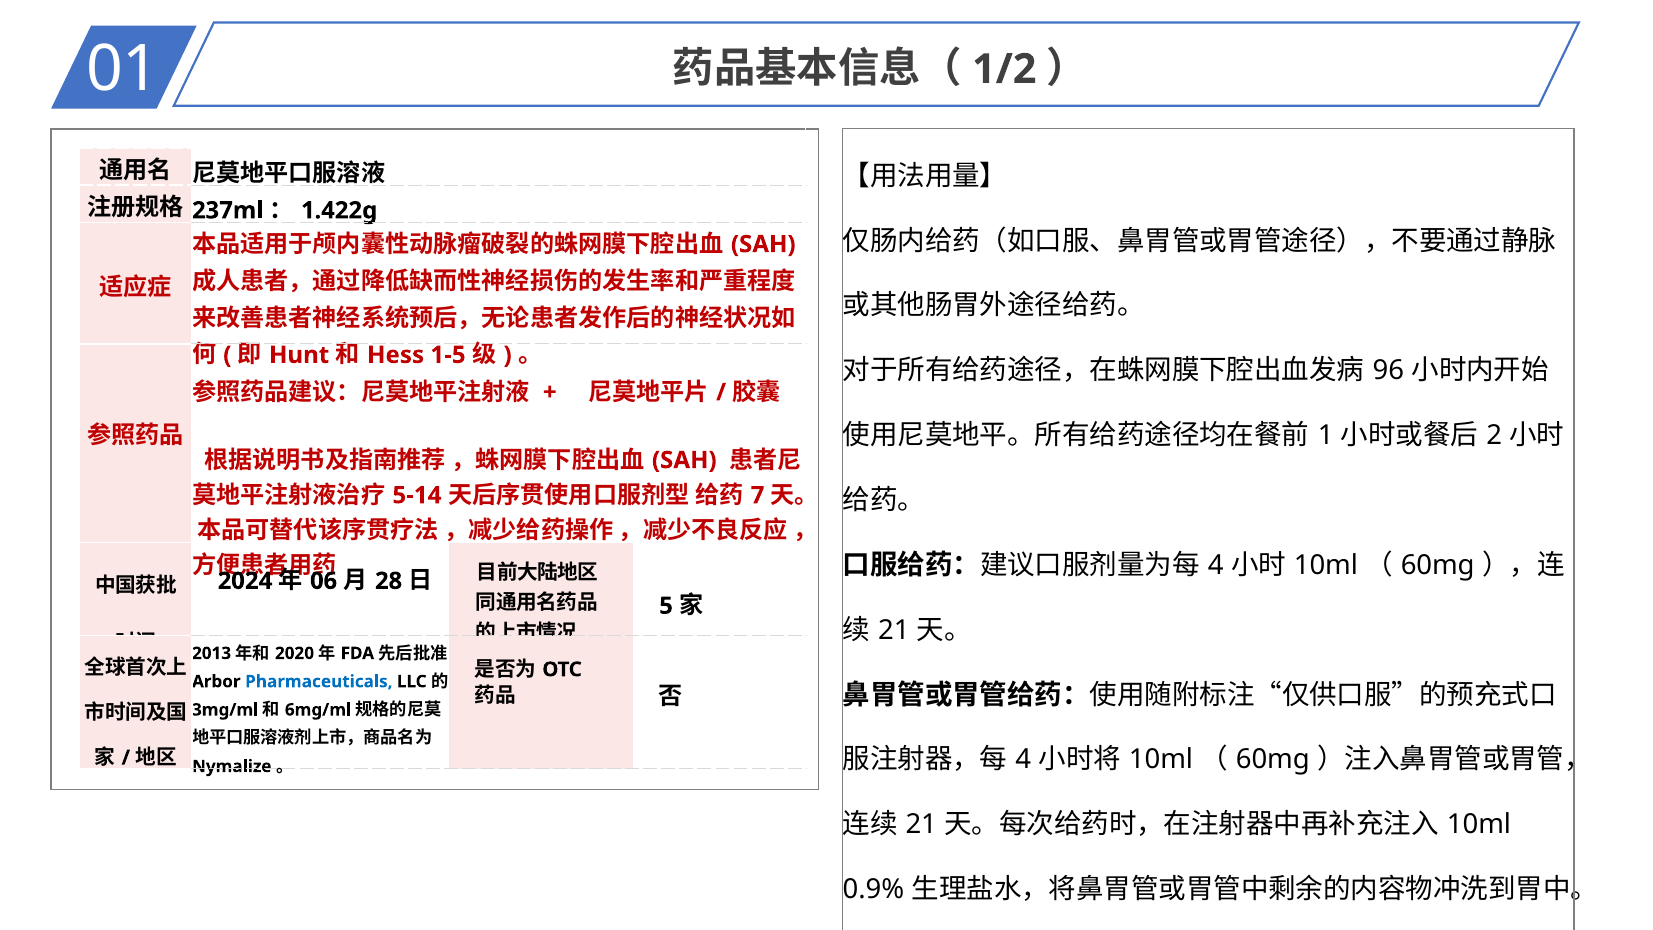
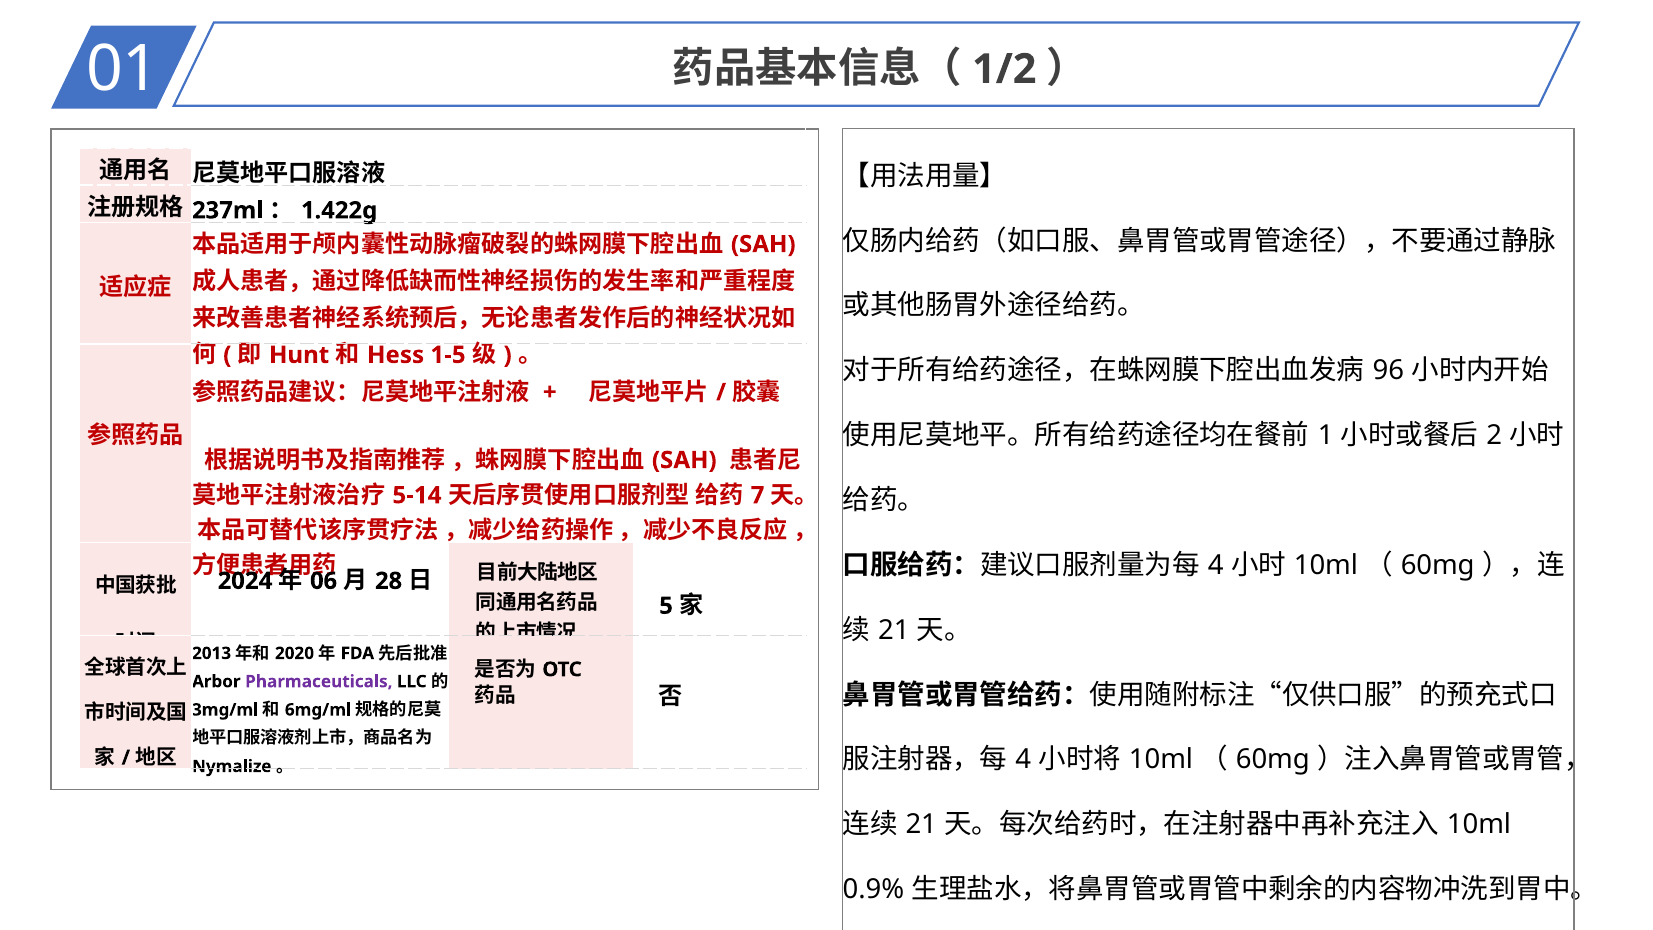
Pharmaceuticals colour: blue -> purple (319, 681)
